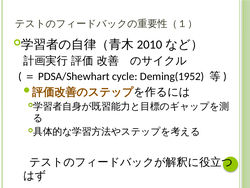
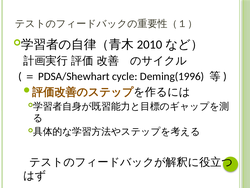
Deming(1952: Deming(1952 -> Deming(1996 (172, 76)
